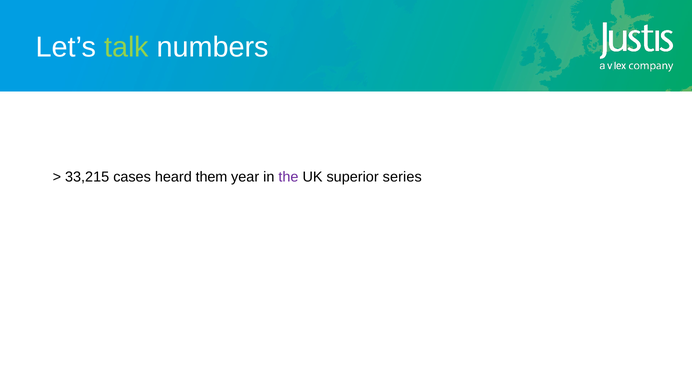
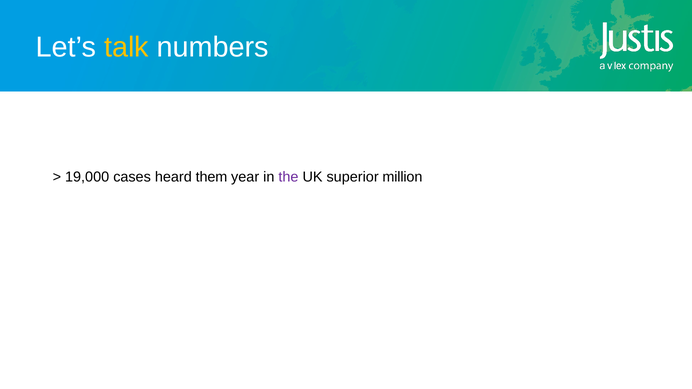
talk colour: light green -> yellow (126, 48)
33,215: 33,215 -> 19,000 (87, 177)
series: series -> million (402, 177)
